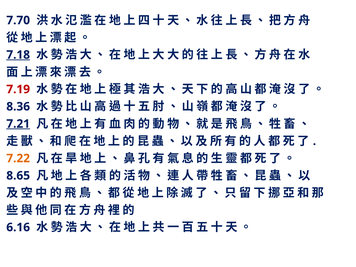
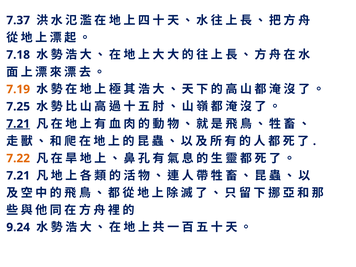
7.70: 7.70 -> 7.37 (18, 20)
7.18 underline: present -> none (18, 55)
7.19 colour: red -> orange (18, 89)
8.36: 8.36 -> 7.25 (18, 107)
8.65: 8.65 -> 7.21 (18, 176)
6.16: 6.16 -> 9.24 (18, 227)
